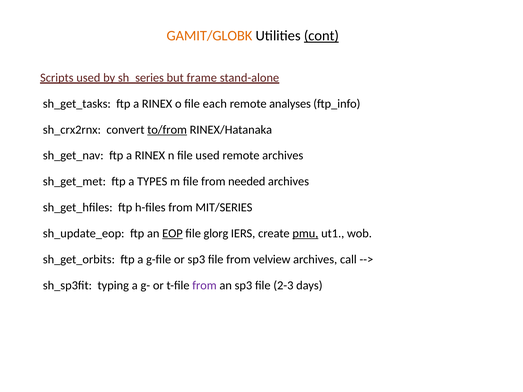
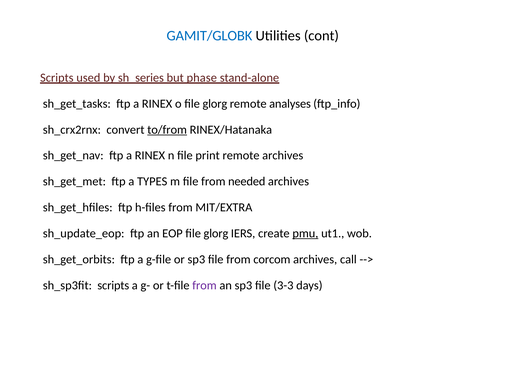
GAMIT/GLOBK colour: orange -> blue (209, 36)
cont underline: present -> none (321, 36)
frame: frame -> phase (202, 78)
o file each: each -> glorg (215, 104)
file used: used -> print (208, 156)
MIT/SERIES: MIT/SERIES -> MIT/EXTRA (224, 208)
EOP underline: present -> none (172, 234)
velview: velview -> corcom (272, 260)
sh_sp3fit typing: typing -> scripts (113, 285)
2-3: 2-3 -> 3-3 (283, 285)
